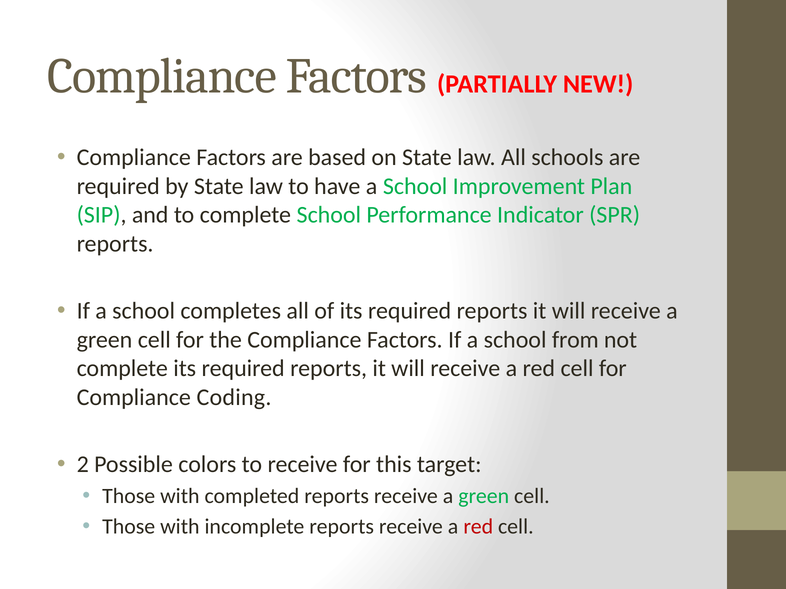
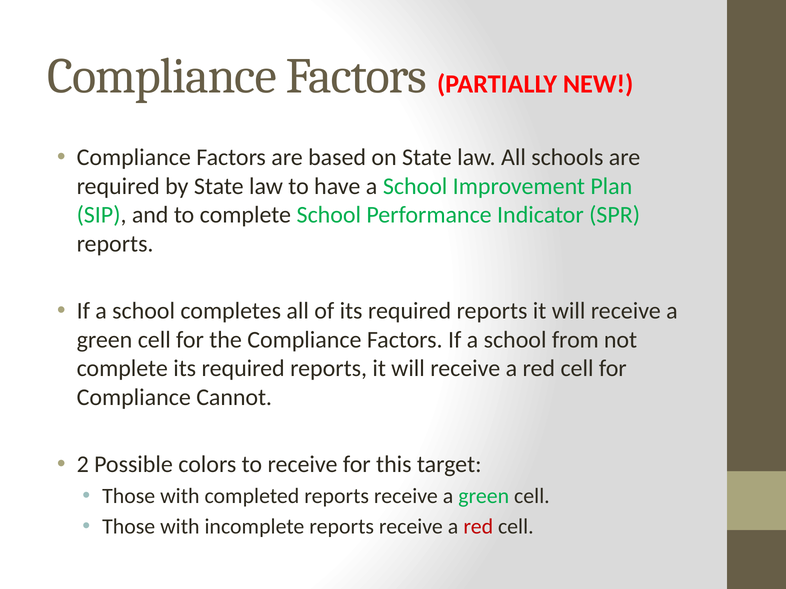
Coding: Coding -> Cannot (234, 398)
